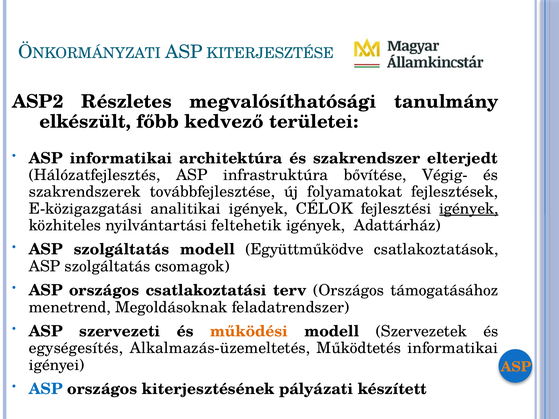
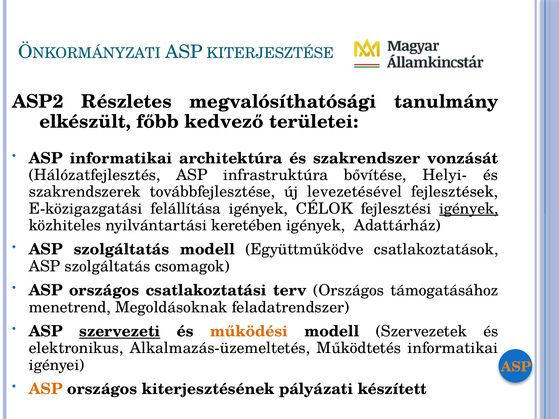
elterjedt: elterjedt -> vonzását (463, 158)
Végig-: Végig- -> Helyi- (445, 175)
folyamatokat: folyamatokat -> levezetésével (355, 192)
analitikai: analitikai -> felállítása (186, 209)
feltehetik: feltehetik -> keretében (247, 225)
szervezeti underline: none -> present (120, 332)
egységesítés: egységesítés -> elektronikus (76, 348)
ASP colour: blue -> orange (46, 389)
